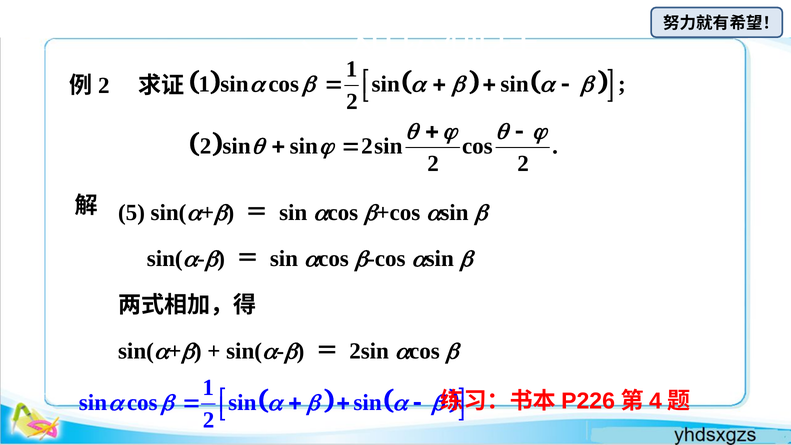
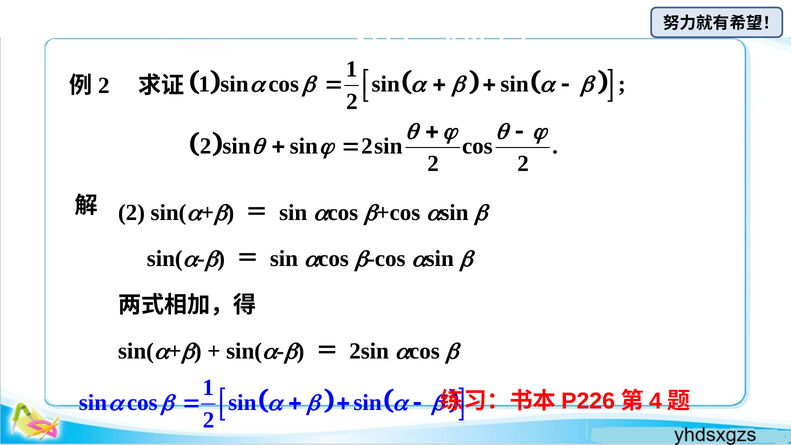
5: 5 -> 2 (132, 212)
